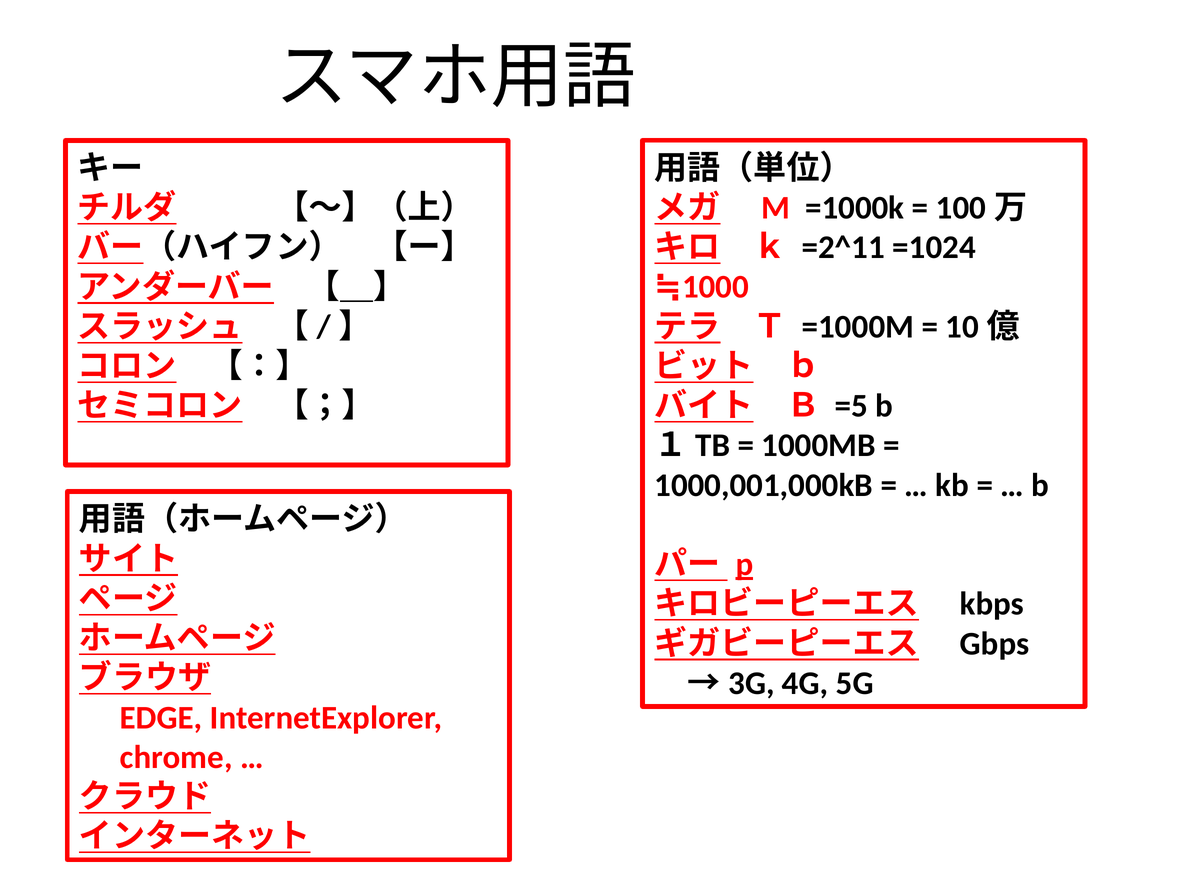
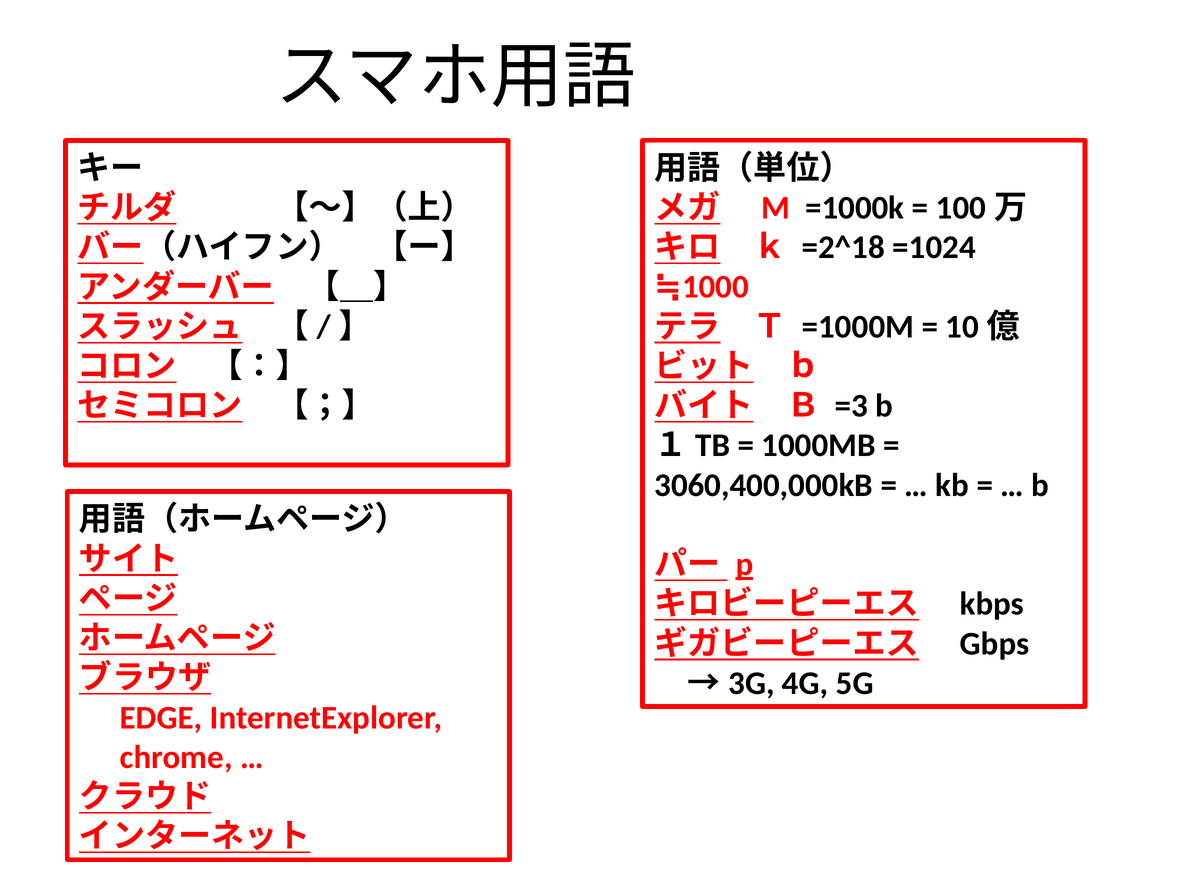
=2^11: =2^11 -> =2^18 (843, 247)
=5: =5 -> =3 (851, 406)
1000,001,000kB: 1000,001,000kB -> 3060,400,000kB (764, 485)
